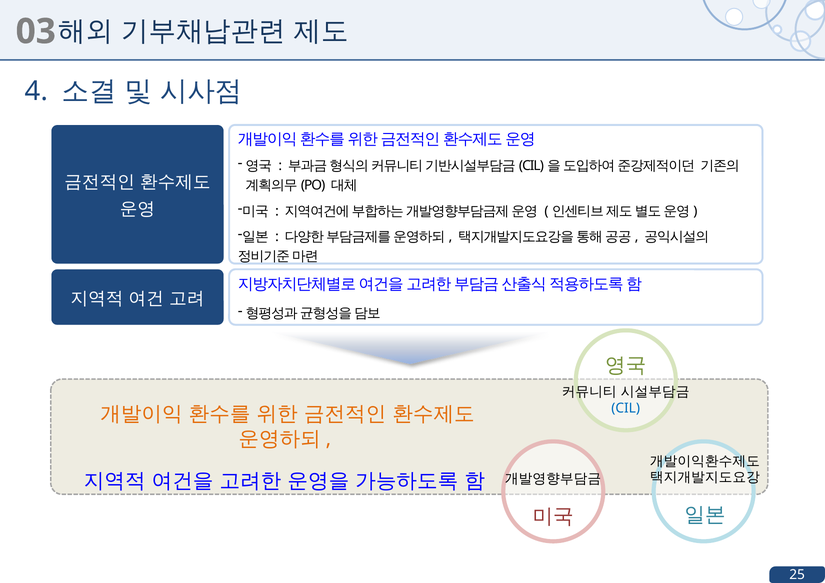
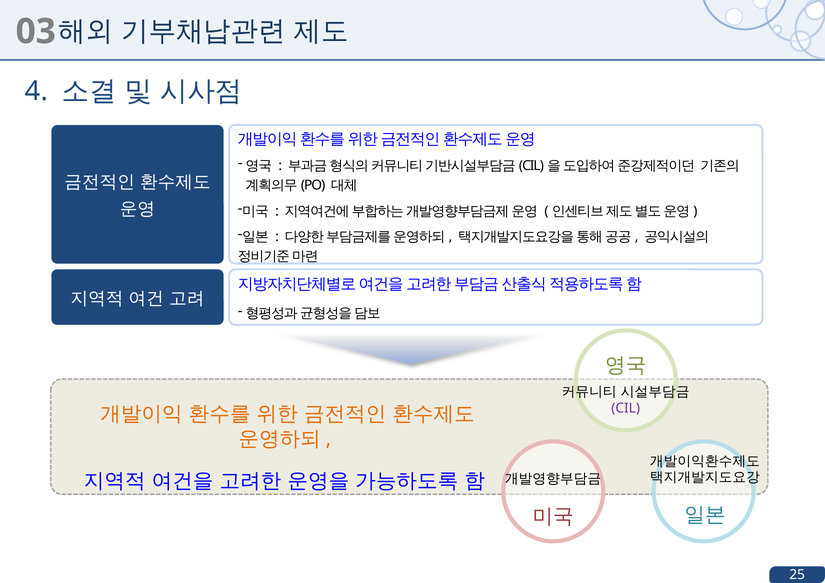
CIL colour: blue -> purple (626, 408)
